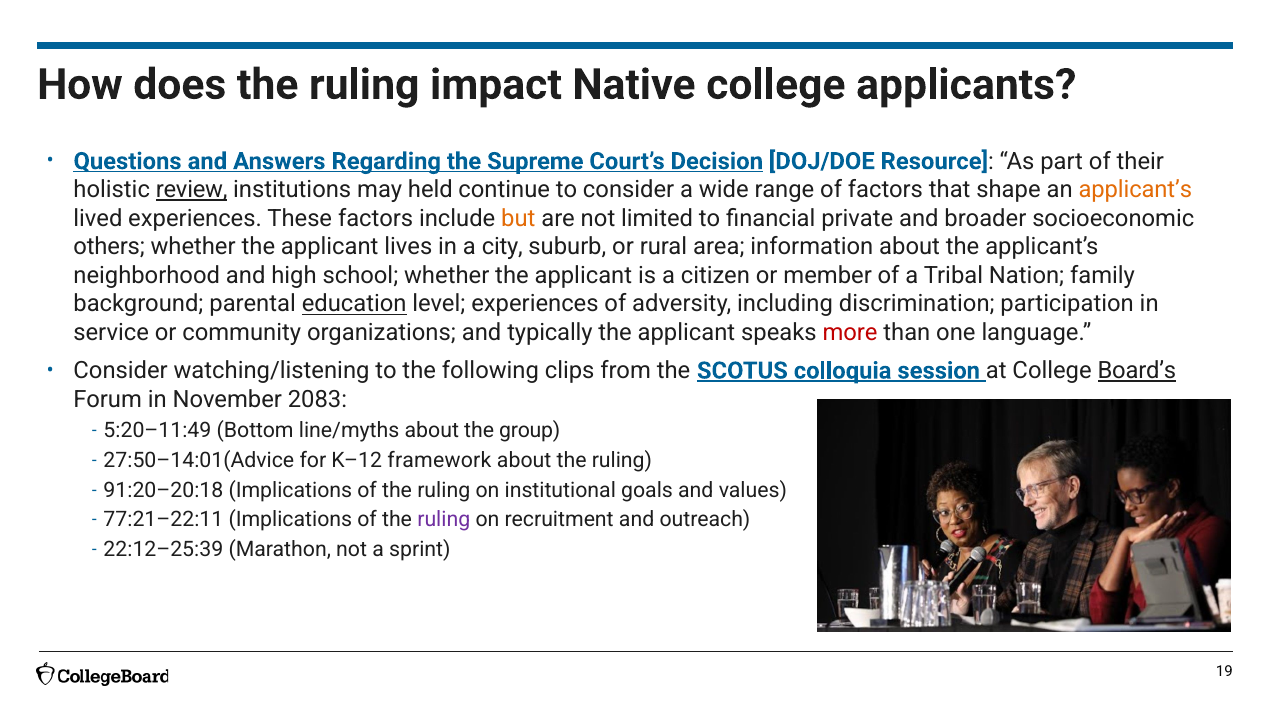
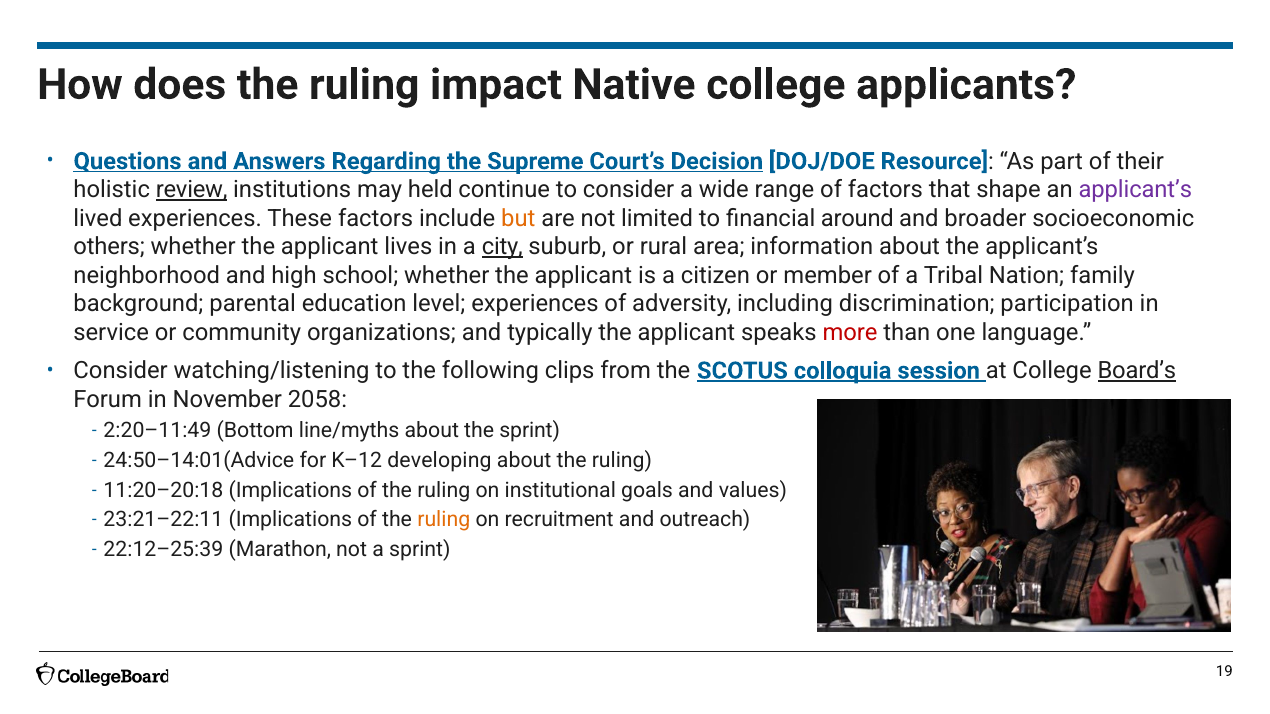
applicant’s colour: orange -> purple (1135, 190)
private: private -> around (857, 218)
city underline: none -> present (502, 247)
education underline: present -> none (354, 304)
2083: 2083 -> 2058 (317, 399)
5:20–11:49: 5:20–11:49 -> 2:20–11:49 (157, 431)
the group: group -> sprint (530, 431)
27:50–14:01(Advice: 27:50–14:01(Advice -> 24:50–14:01(Advice (199, 460)
framework: framework -> developing (439, 460)
91:20–20:18: 91:20–20:18 -> 11:20–20:18 (163, 490)
77:21–22:11: 77:21–22:11 -> 23:21–22:11 (163, 520)
ruling colour: purple -> orange (444, 520)
